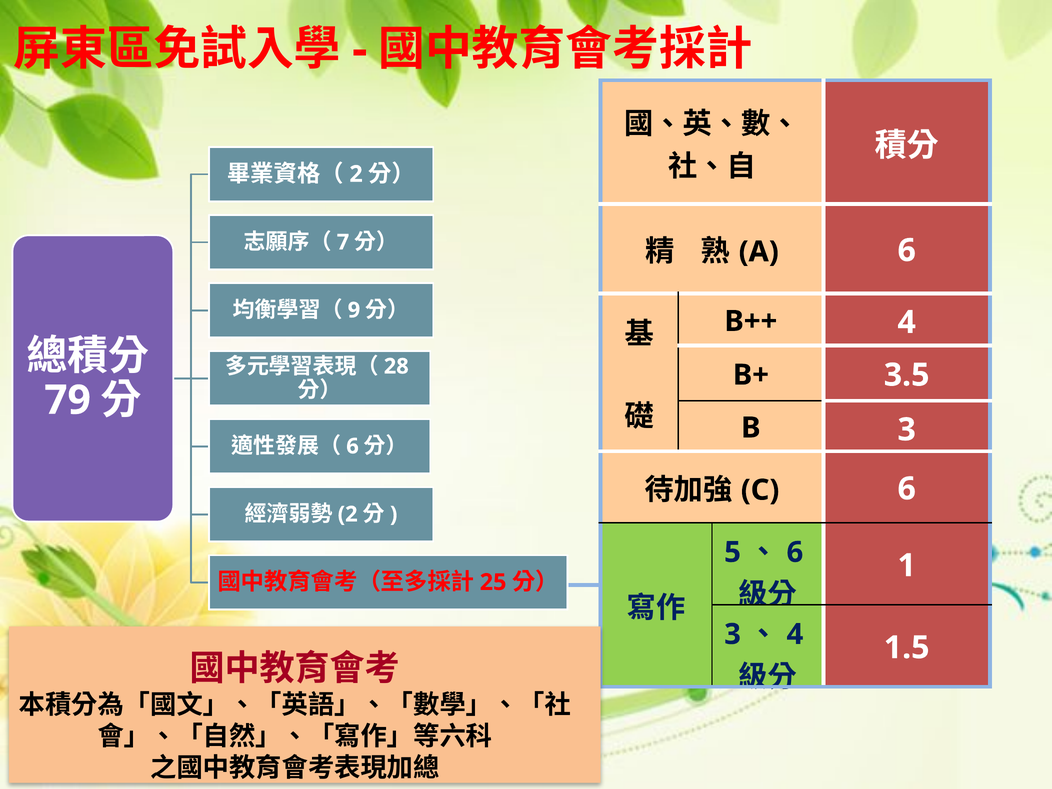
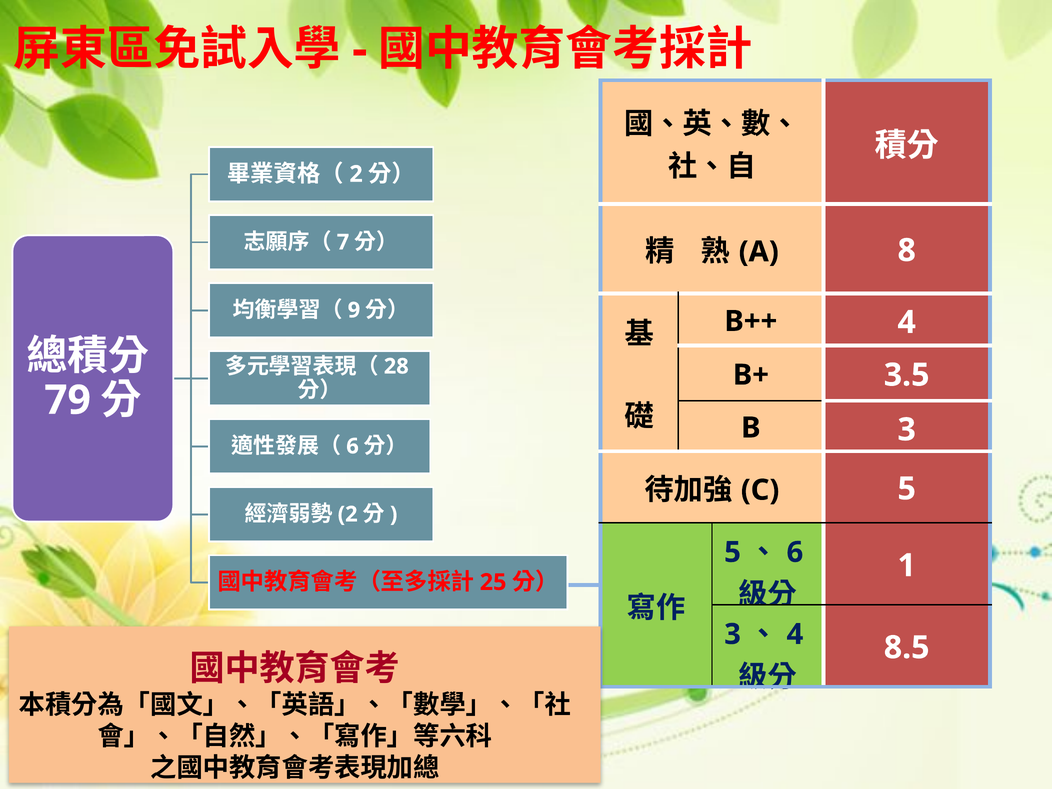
6: 6 -> 8 (907, 250)
6: 6 -> 5 (907, 489)
1.5: 1.5 -> 8.5 (907, 648)
